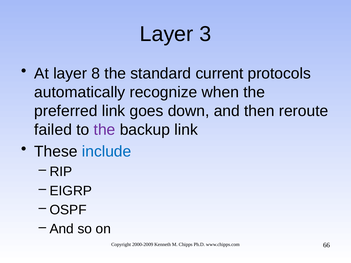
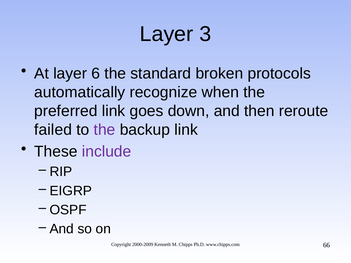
8: 8 -> 6 (96, 74)
current: current -> broken (219, 74)
include colour: blue -> purple (107, 152)
